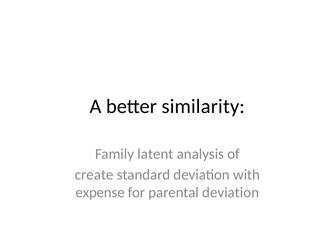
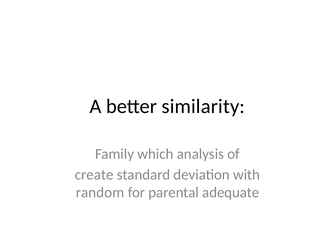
latent: latent -> which (155, 154)
expense: expense -> random (100, 193)
parental deviation: deviation -> adequate (231, 193)
